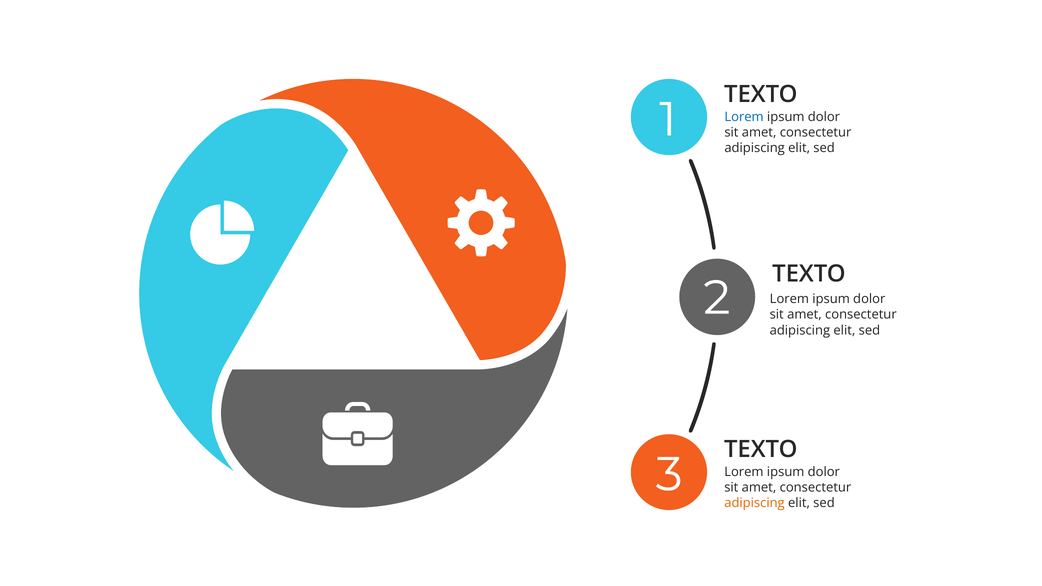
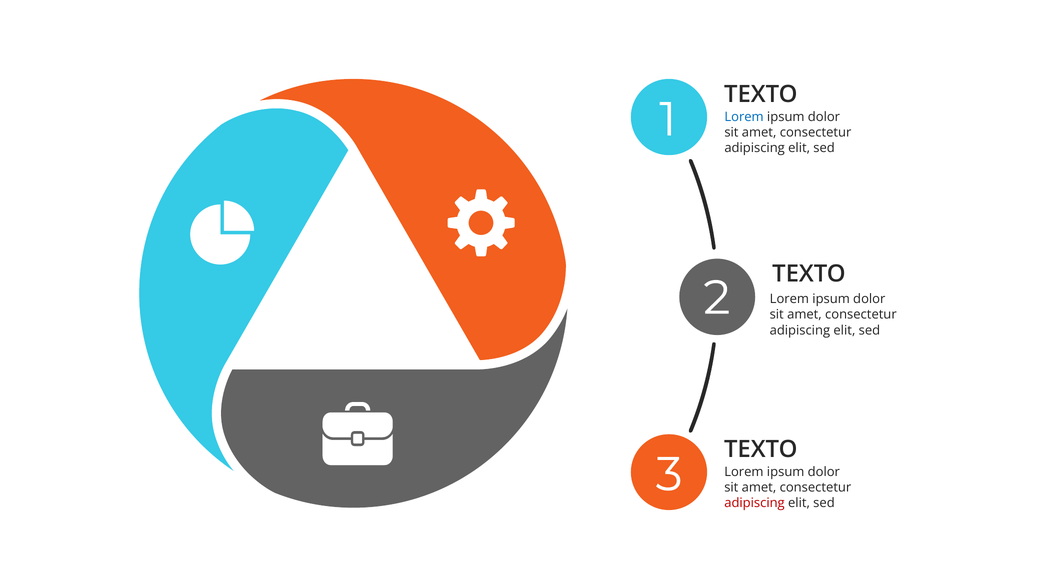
adipiscing colour: orange -> red (754, 503)
